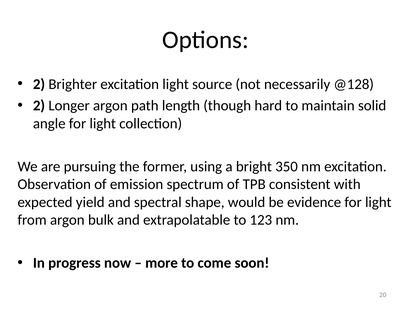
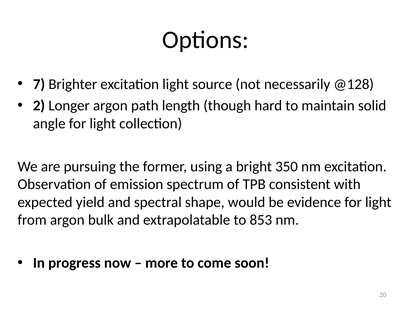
2: 2 -> 7 (39, 84)
123: 123 -> 853 (261, 219)
